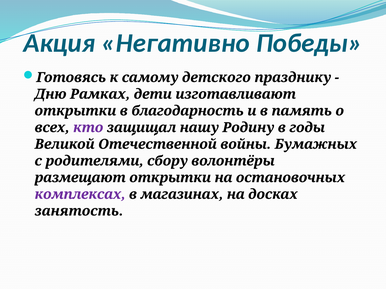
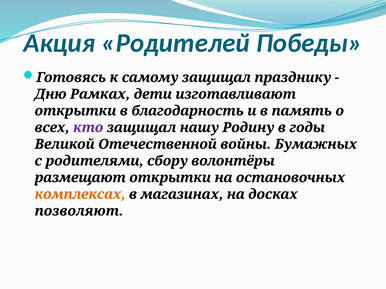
Негативно: Негативно -> Родителей (176, 43)
самому детского: детского -> защищал (216, 78)
комплексах colour: purple -> orange (80, 195)
занятость: занятость -> позволяют (79, 211)
